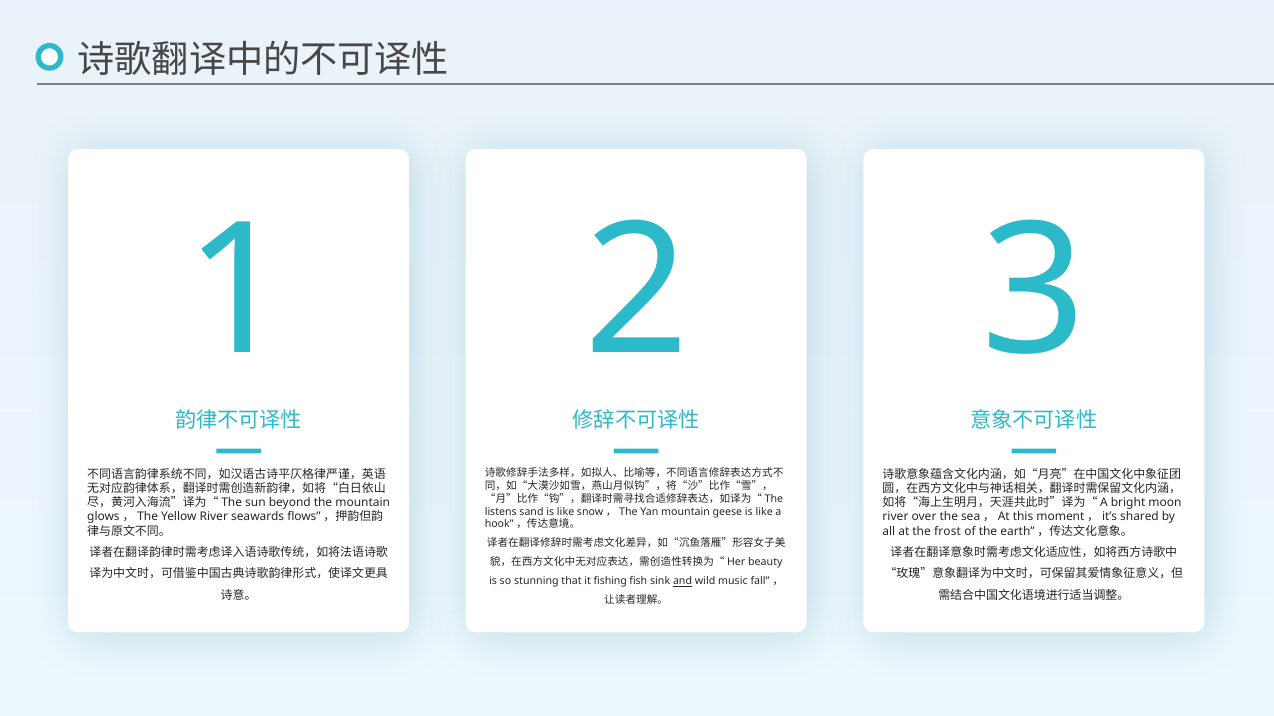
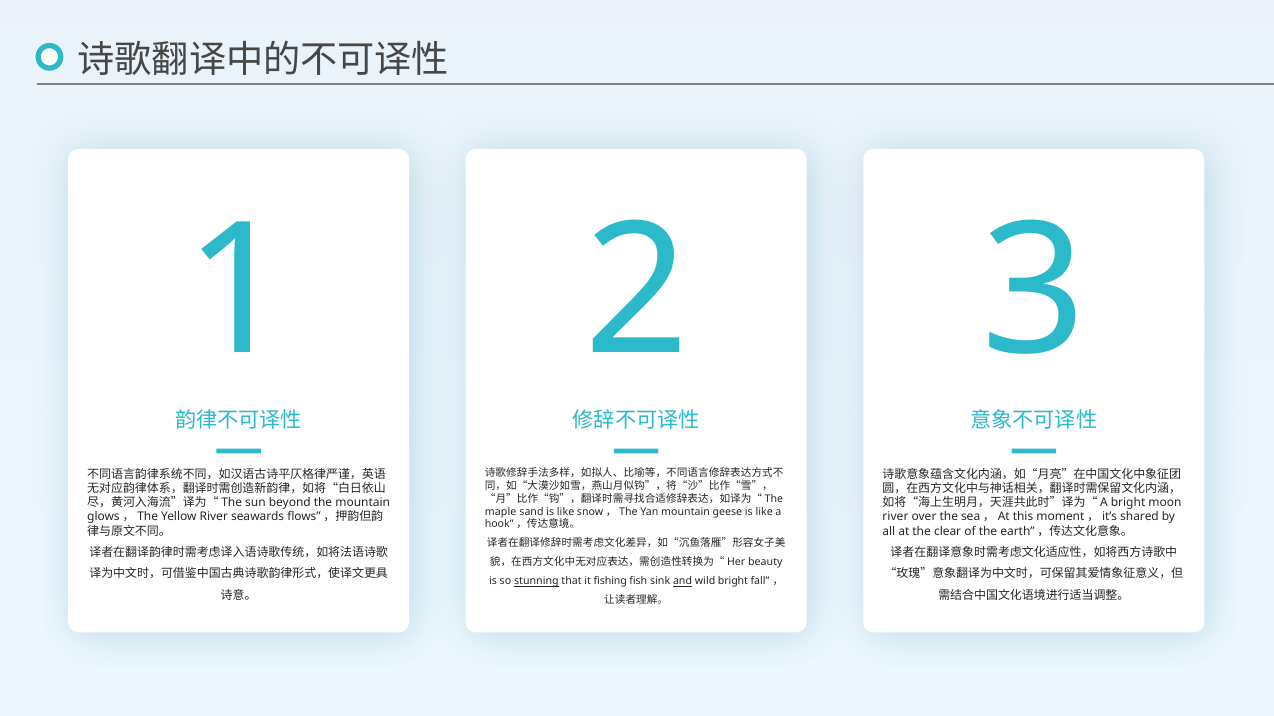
listens: listens -> maple (501, 512)
frost: frost -> clear (948, 532)
stunning underline: none -> present (536, 582)
wild music: music -> bright (733, 582)
